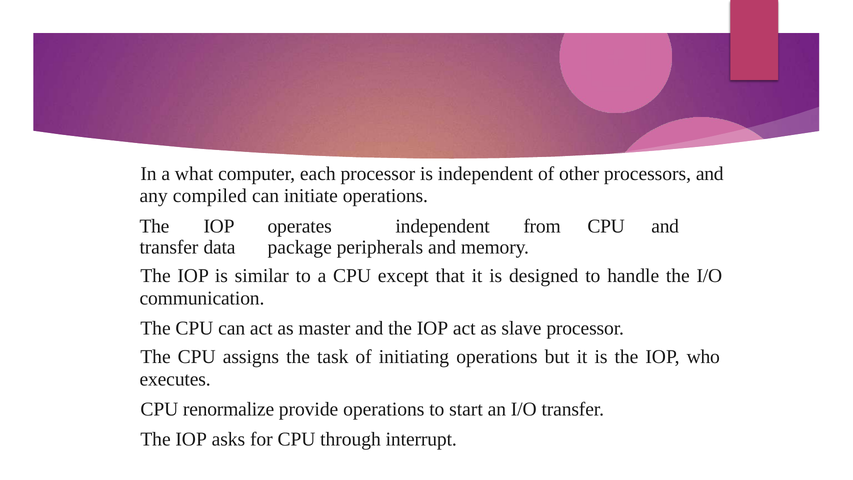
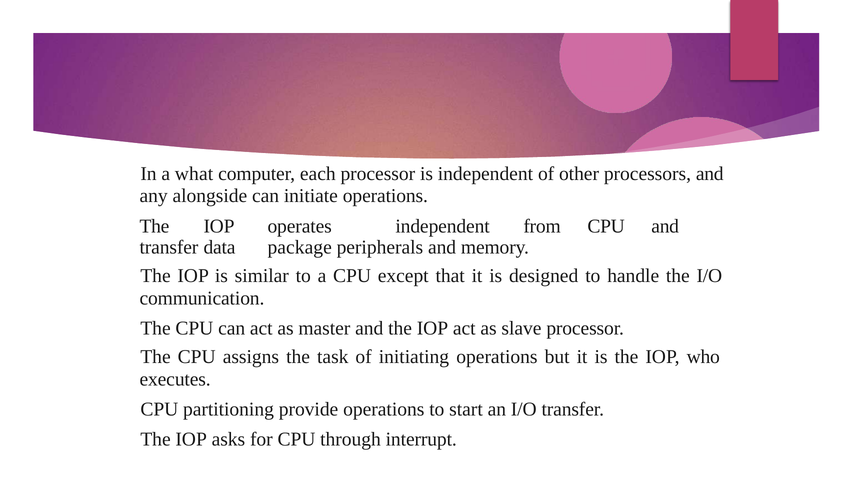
compiled: compiled -> alongside (210, 196)
renormalize: renormalize -> partitioning (228, 409)
